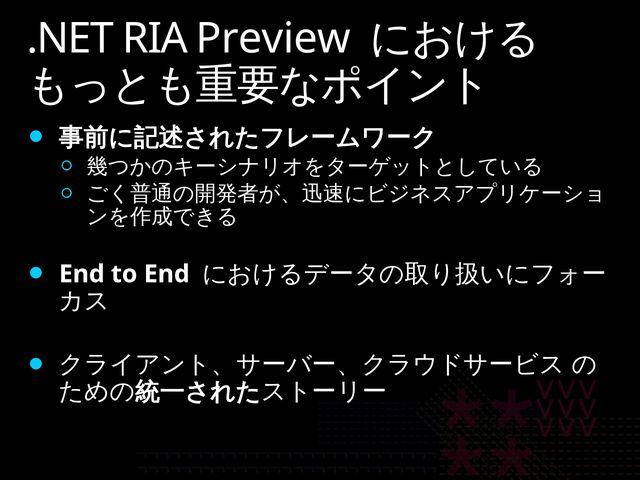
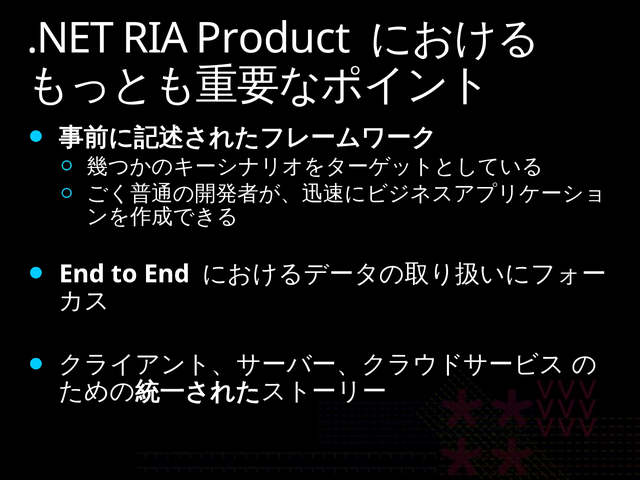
Preview: Preview -> Product (273, 39)
